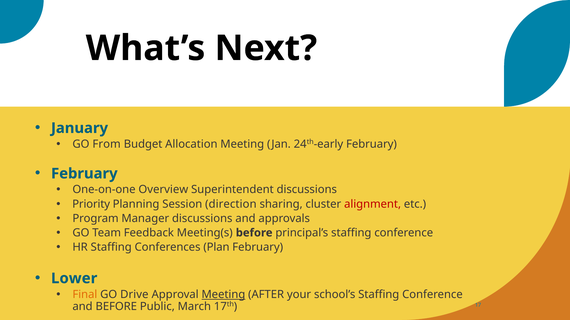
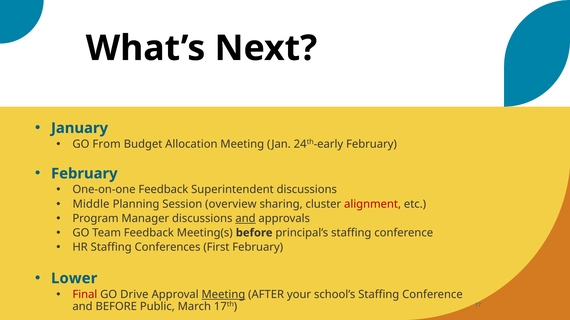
One-on-one Overview: Overview -> Feedback (163, 190)
Priority: Priority -> Middle (91, 204)
direction: direction -> overview (231, 204)
and underline: none -> present (245, 219)
Plan: Plan -> First (216, 248)
Final colour: orange -> red (85, 295)
